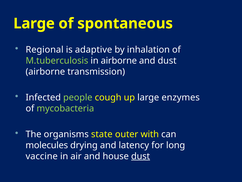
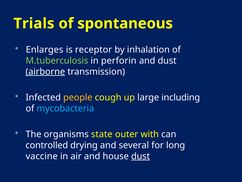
Large: Large -> Trials (34, 23)
Regional: Regional -> Enlarges (45, 50)
adaptive: adaptive -> receptor (94, 50)
in airborne: airborne -> perforin (119, 61)
airborne underline: none -> present (45, 71)
people colour: light green -> yellow (78, 97)
enzymes: enzymes -> including (181, 97)
mycobacteria colour: light green -> light blue (65, 108)
molecules: molecules -> controlled (47, 145)
latency: latency -> several (134, 145)
